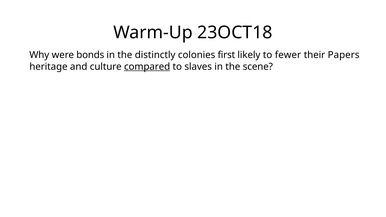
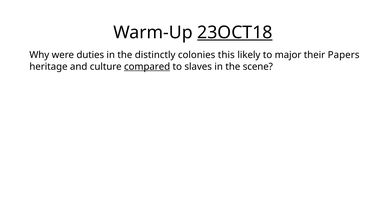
23OCT18 underline: none -> present (235, 32)
bonds: bonds -> duties (90, 55)
first: first -> this (226, 55)
fewer: fewer -> major (288, 55)
